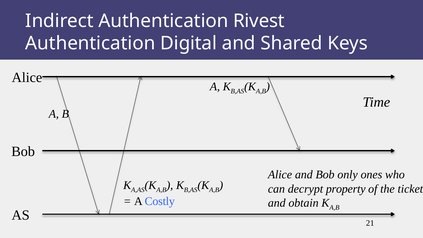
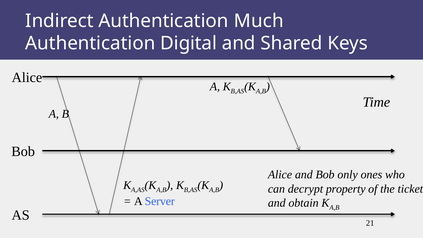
Rivest: Rivest -> Much (259, 21)
Costly: Costly -> Server (160, 201)
